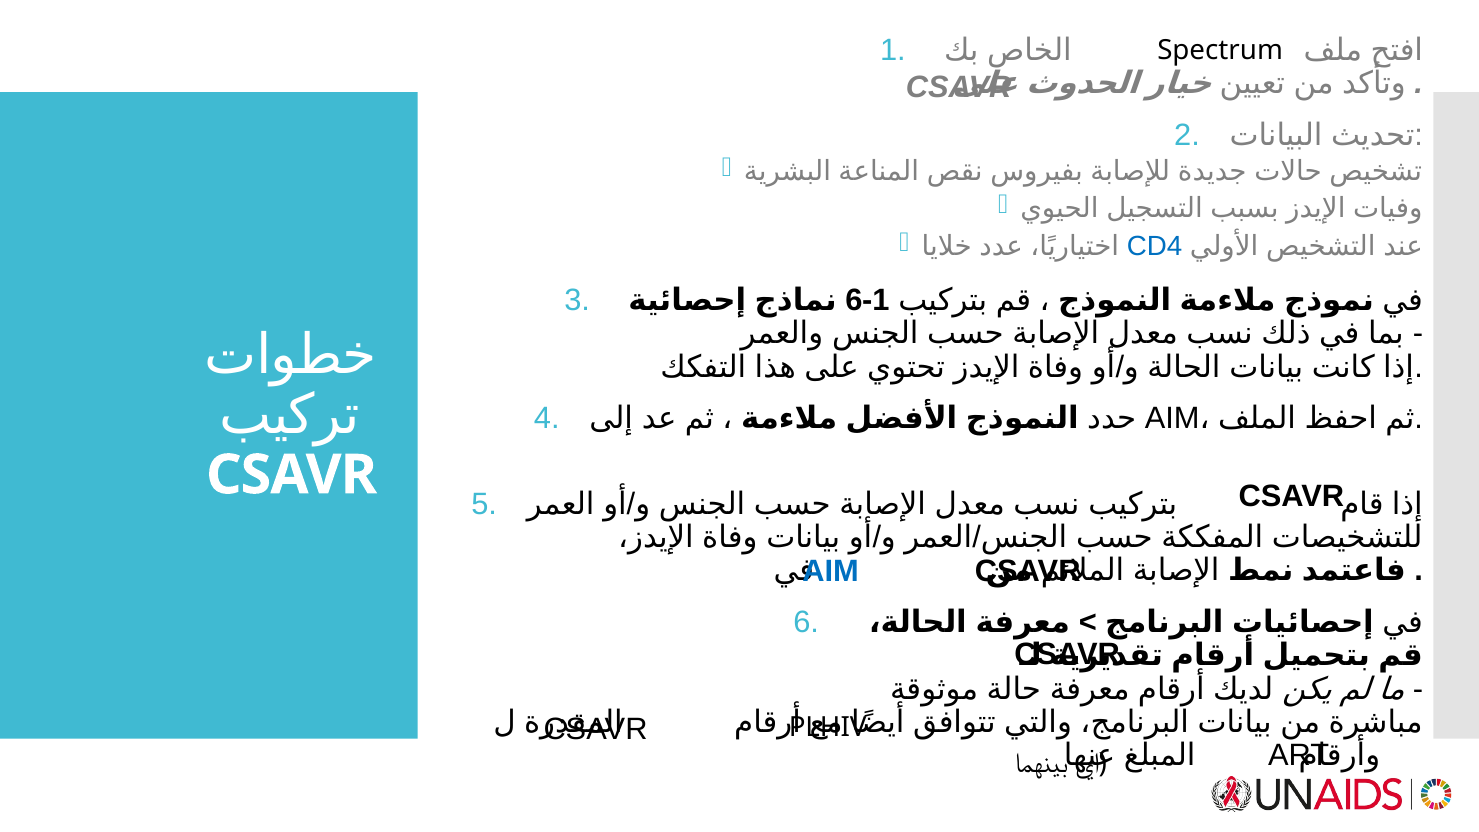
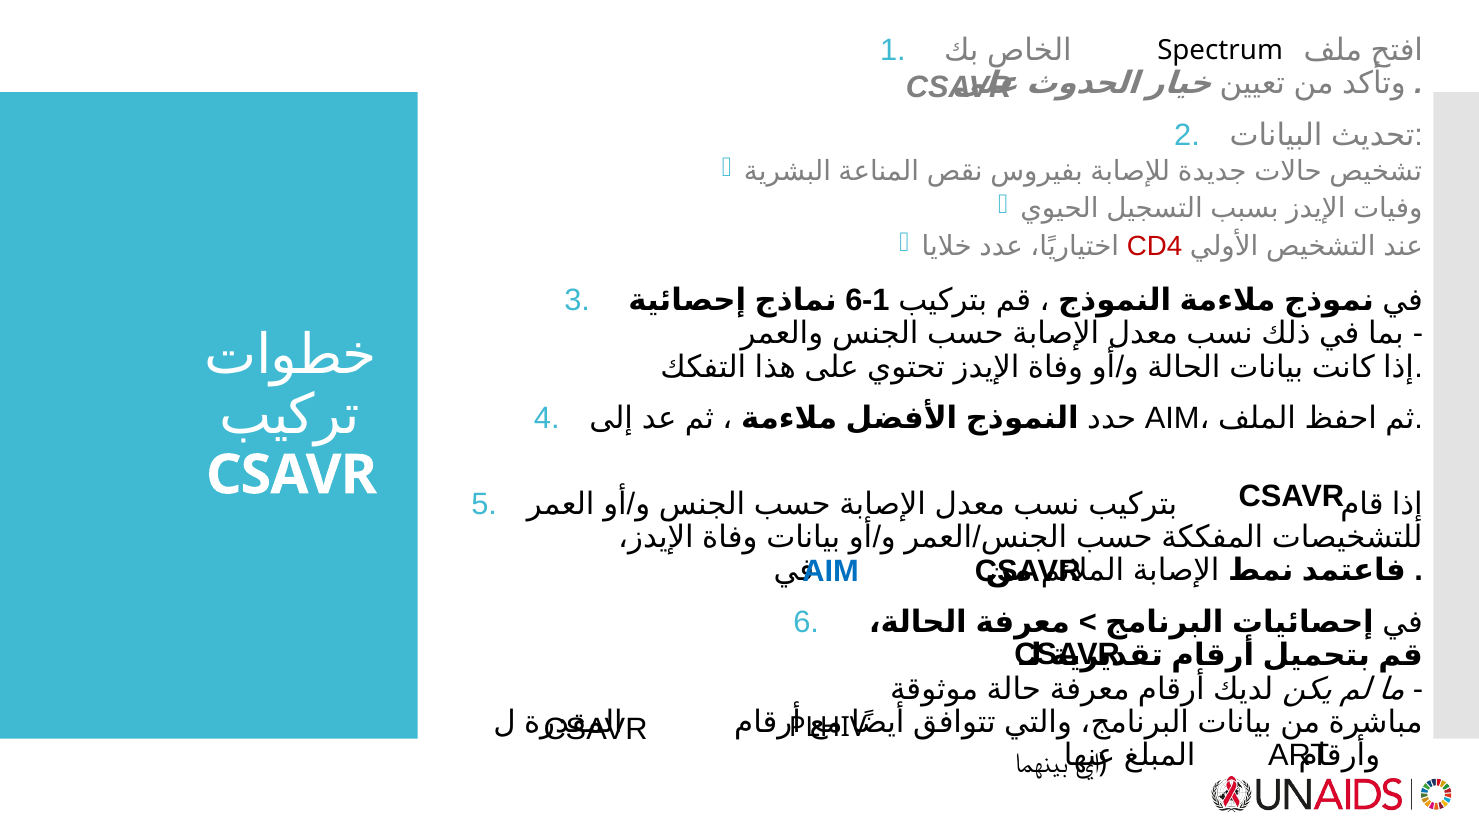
CD4 colour: blue -> red (1155, 246)
